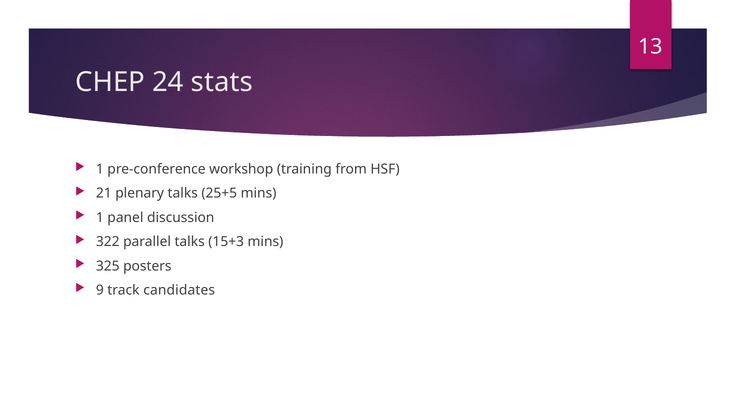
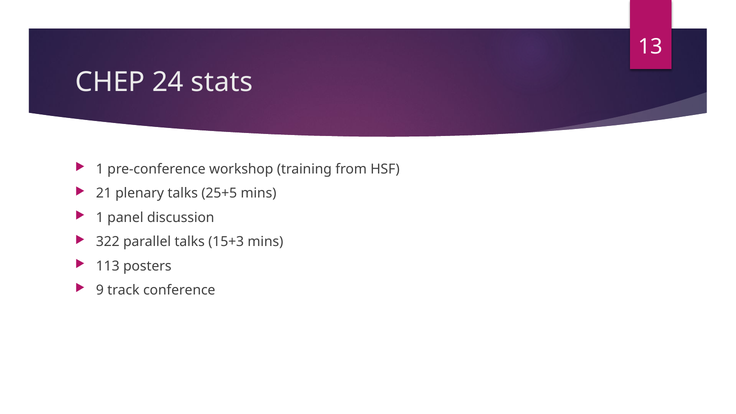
325: 325 -> 113 (108, 266)
candidates: candidates -> conference (179, 290)
